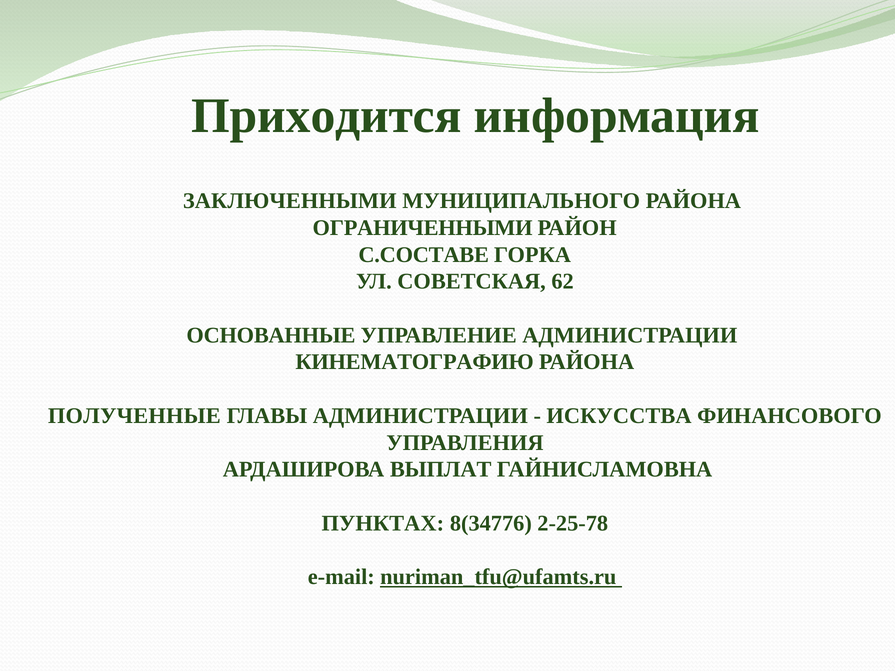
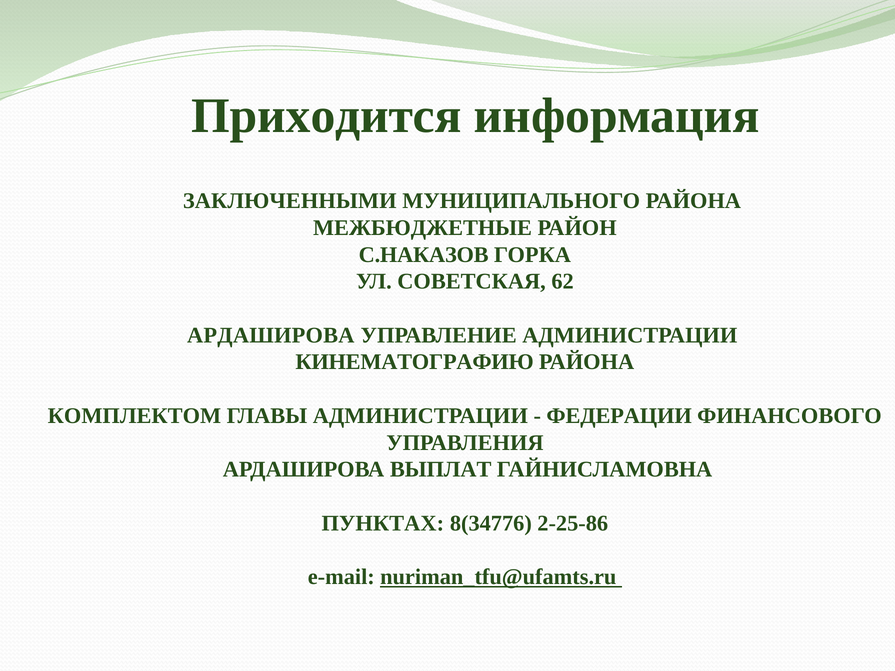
ОГРАНИЧЕННЫМИ: ОГРАНИЧЕННЫМИ -> МЕЖБЮДЖЕТНЫЕ (423, 228)
С.СОСТАВЕ: С.СОСТАВЕ -> С.НАКАЗОВ (424, 255)
ОСНОВАННЫЕ: ОСНОВАННЫЕ -> АРДАШИРОВА (271, 335)
ПОЛУЧЕННЫЕ: ПОЛУЧЕННЫЕ -> КОМПЛЕКТОМ (134, 416)
ИСКУССТВА: ИСКУССТВА -> ФЕДЕРАЦИИ (619, 416)
2-25-78: 2-25-78 -> 2-25-86 (573, 523)
